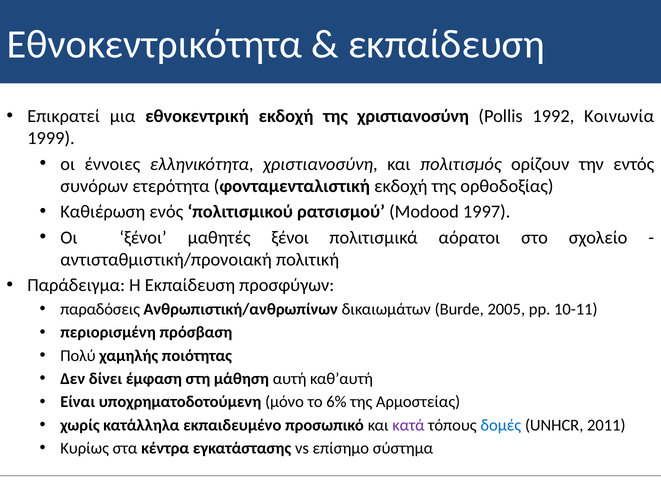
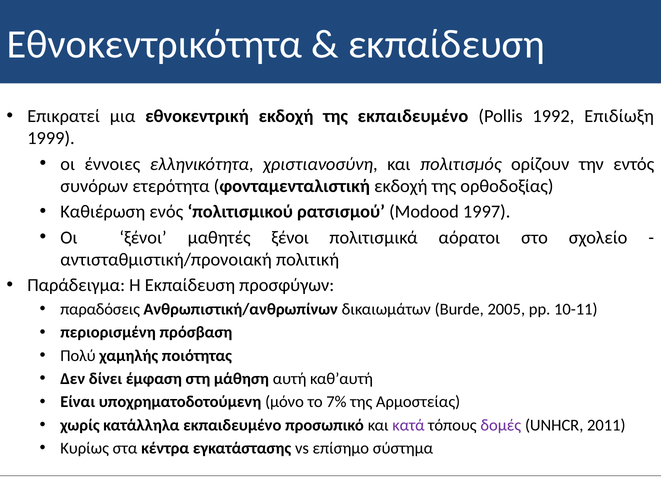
της χριστιανοσύνη: χριστιανοσύνη -> εκπαιδευμένο (413, 116)
Κοινωνία: Κοινωνία -> Επιδίωξη (619, 116)
6%: 6% -> 7% (336, 402)
δομές colour: blue -> purple (501, 425)
